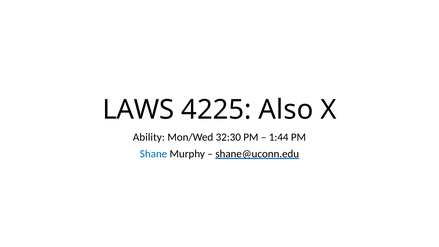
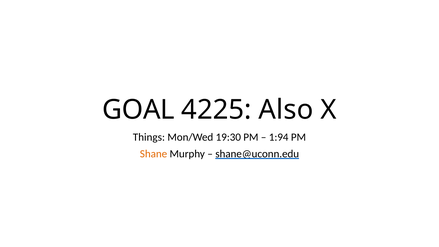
LAWS: LAWS -> GOAL (138, 110)
Ability: Ability -> Things (149, 137)
32:30: 32:30 -> 19:30 (228, 137)
1:44: 1:44 -> 1:94 (279, 137)
Shane colour: blue -> orange (154, 154)
